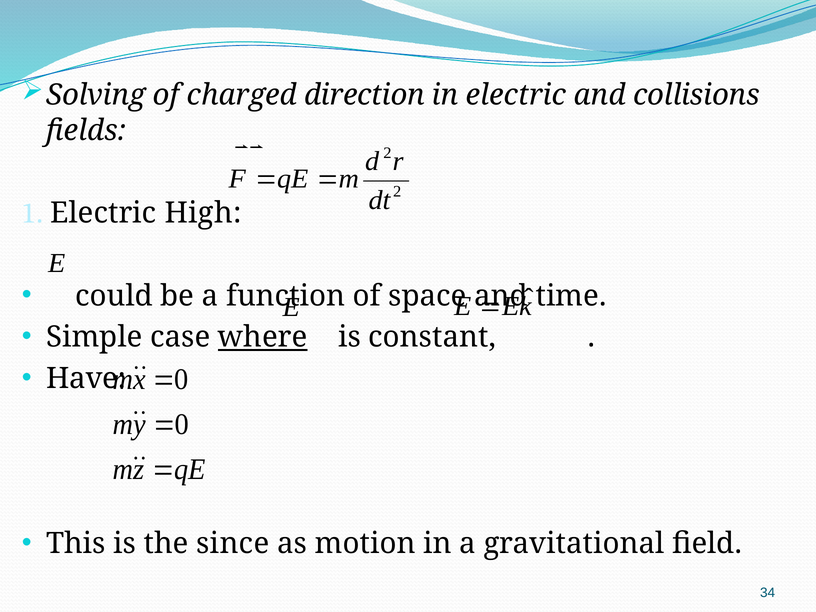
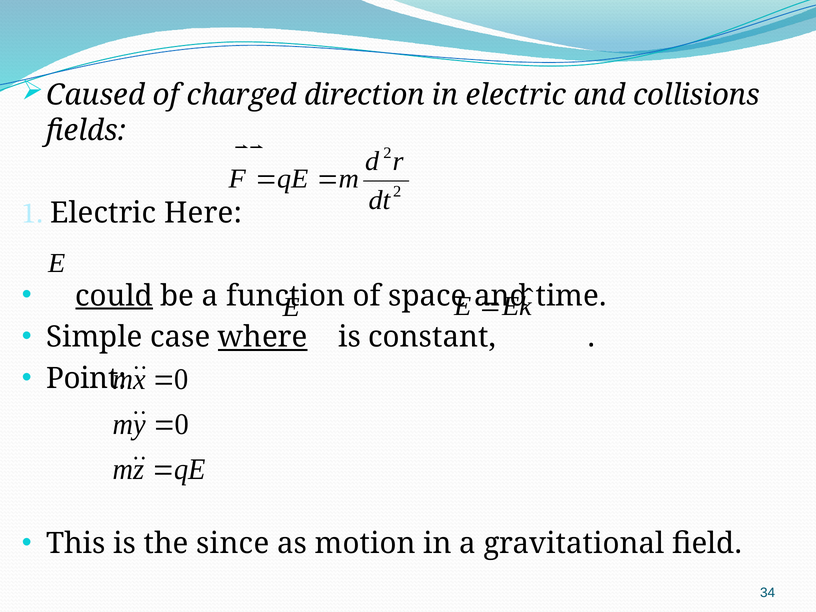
Solving: Solving -> Caused (96, 95)
High: High -> Here (203, 213)
could underline: none -> present (114, 296)
Have: Have -> Point (86, 379)
